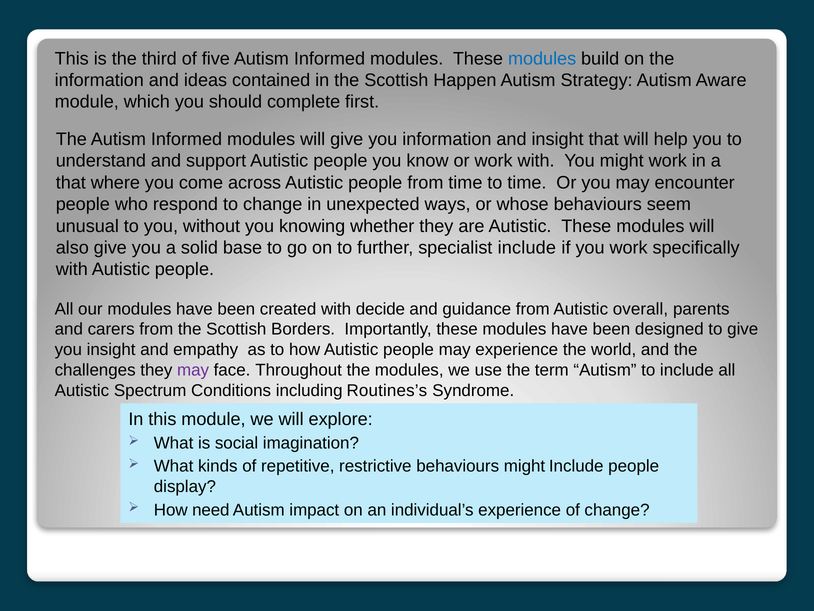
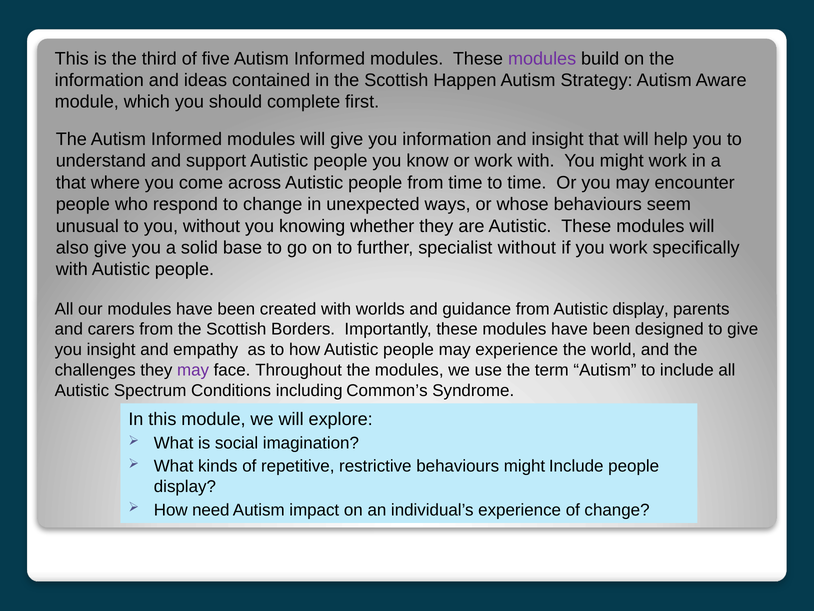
modules colour: blue -> purple (542, 59)
specialist include: include -> without (527, 248)
decide: decide -> worlds (380, 309)
Autistic overall: overall -> display (641, 309)
Routines’s: Routines’s -> Common’s (387, 390)
